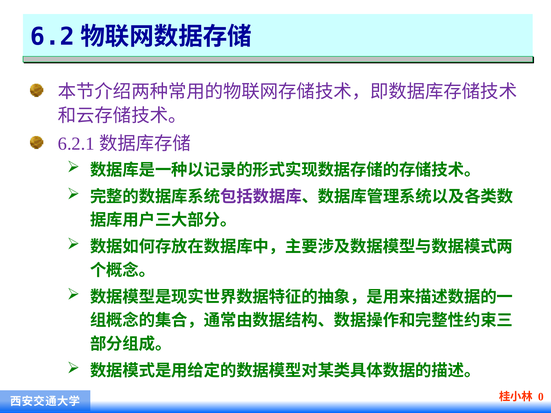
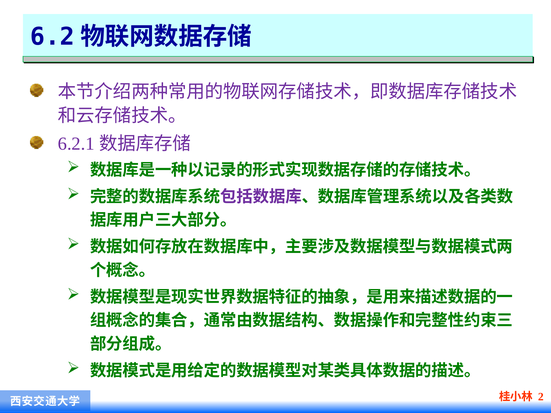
0: 0 -> 2 (541, 397)
